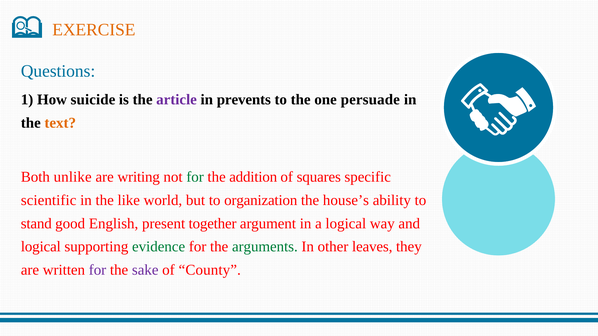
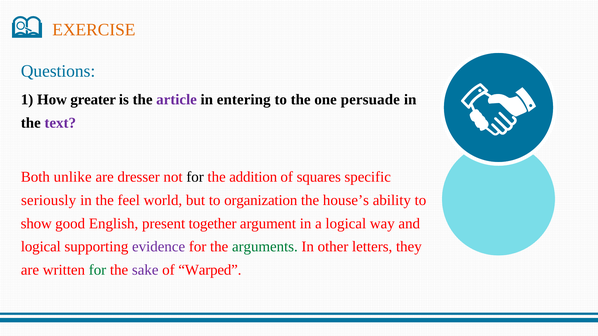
suicide: suicide -> greater (93, 100)
prevents: prevents -> entering (244, 100)
text colour: orange -> purple (60, 123)
writing: writing -> dresser (139, 177)
for colour: green -> black (195, 177)
scientific: scientific -> seriously (49, 200)
like: like -> feel (129, 200)
stand: stand -> show (36, 224)
evidence colour: green -> purple (159, 247)
leaves: leaves -> letters (372, 247)
for colour: purple -> green (98, 270)
County: County -> Warped (210, 270)
